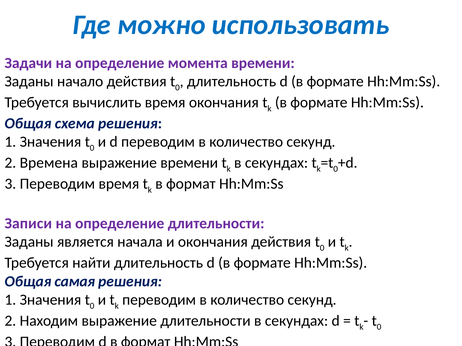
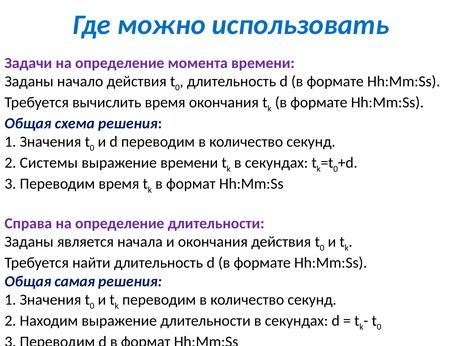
Времена: Времена -> Системы (49, 163)
Записи: Записи -> Справа (28, 224)
